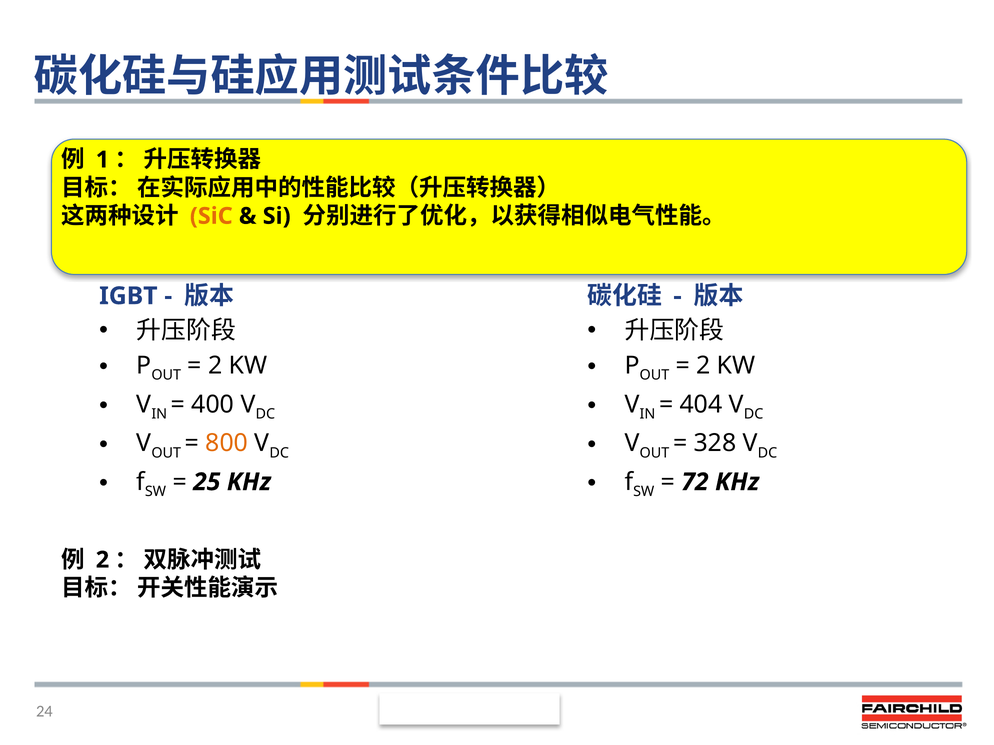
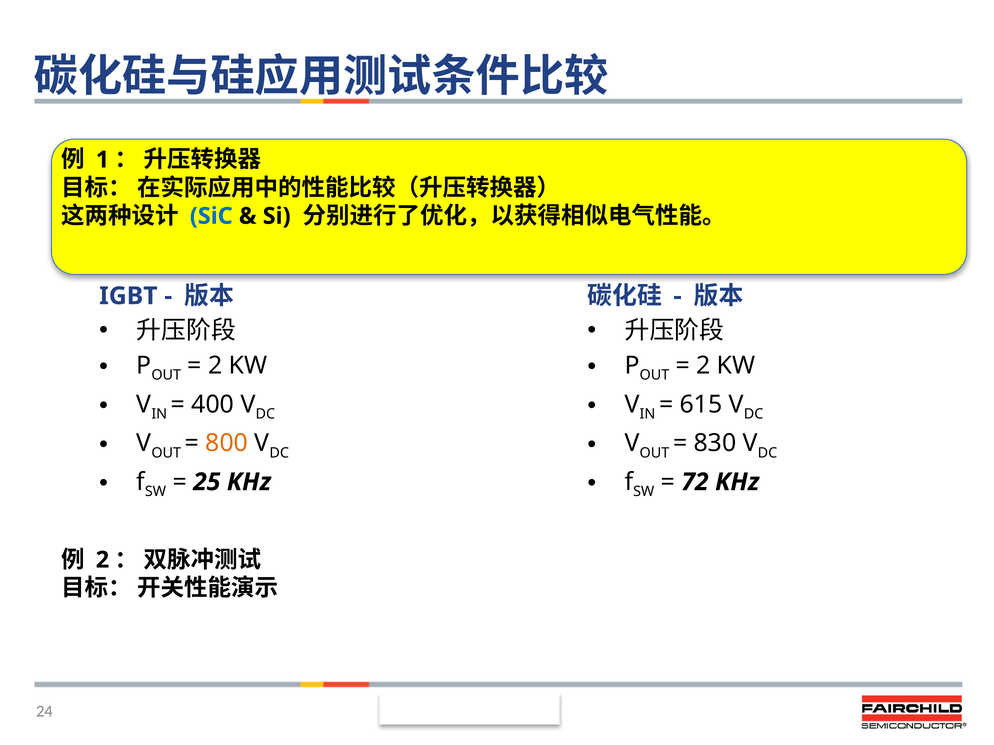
SiC colour: orange -> blue (211, 216)
404: 404 -> 615 (701, 405)
328: 328 -> 830 (715, 443)
